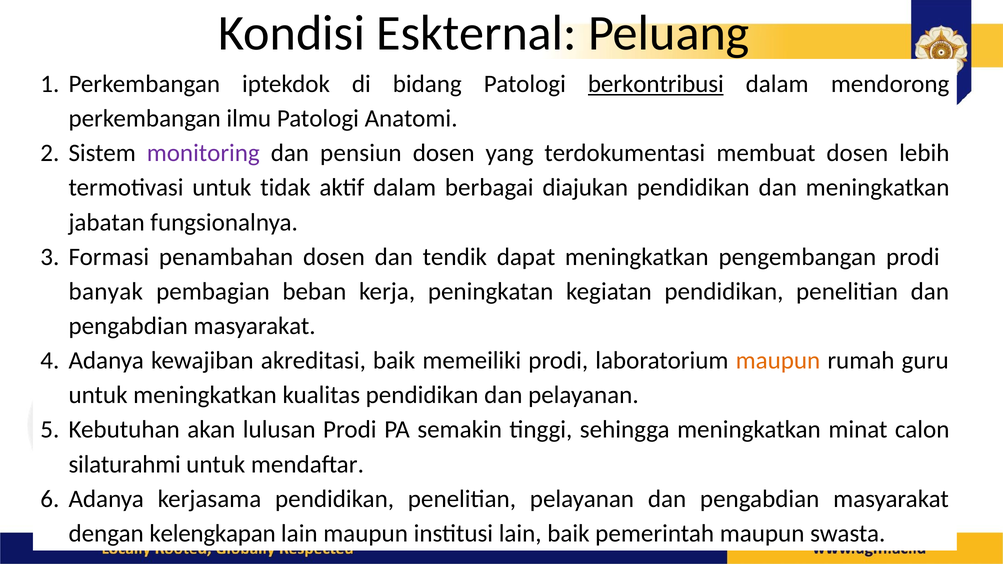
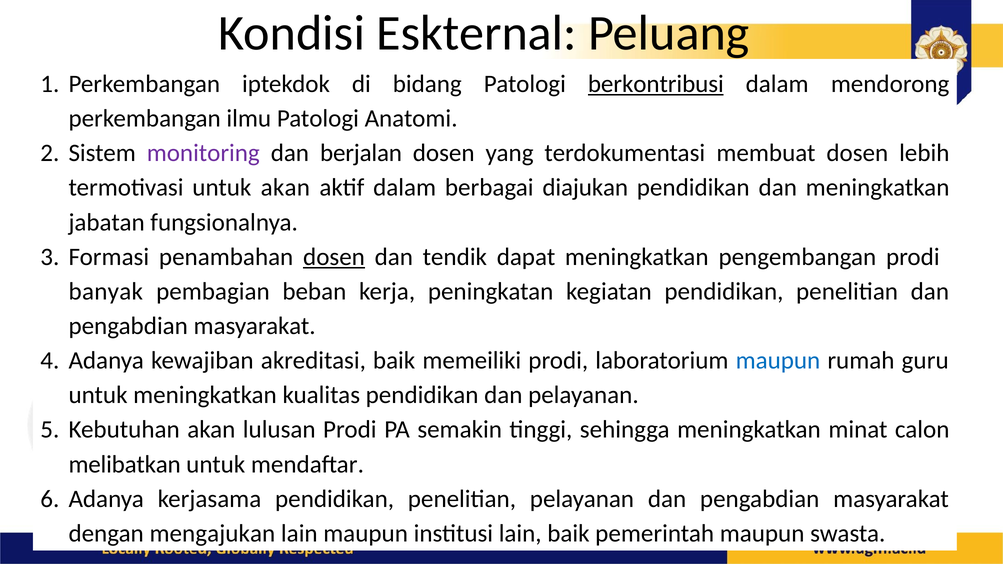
pensiun: pensiun -> berjalan (361, 153)
untuk tidak: tidak -> akan (285, 188)
dosen underline: none -> present (334, 257)
maupun colour: orange -> blue (778, 361)
silaturahmi: silaturahmi -> melibatkan (125, 464)
kelengkapan: kelengkapan -> mengajukan (212, 534)
